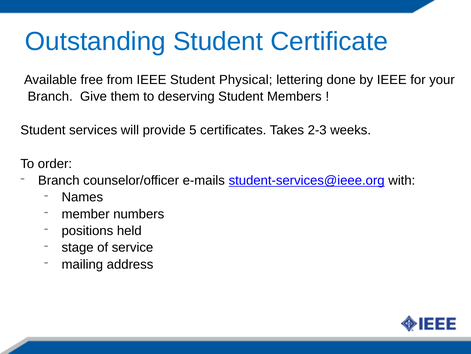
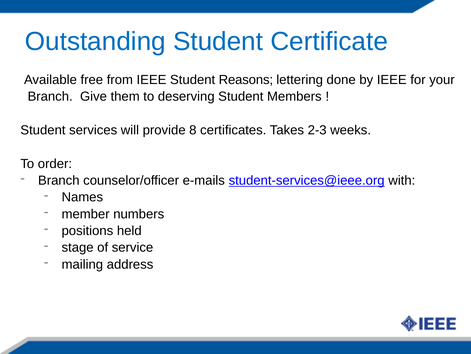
Physical: Physical -> Reasons (246, 80)
5: 5 -> 8 (193, 130)
